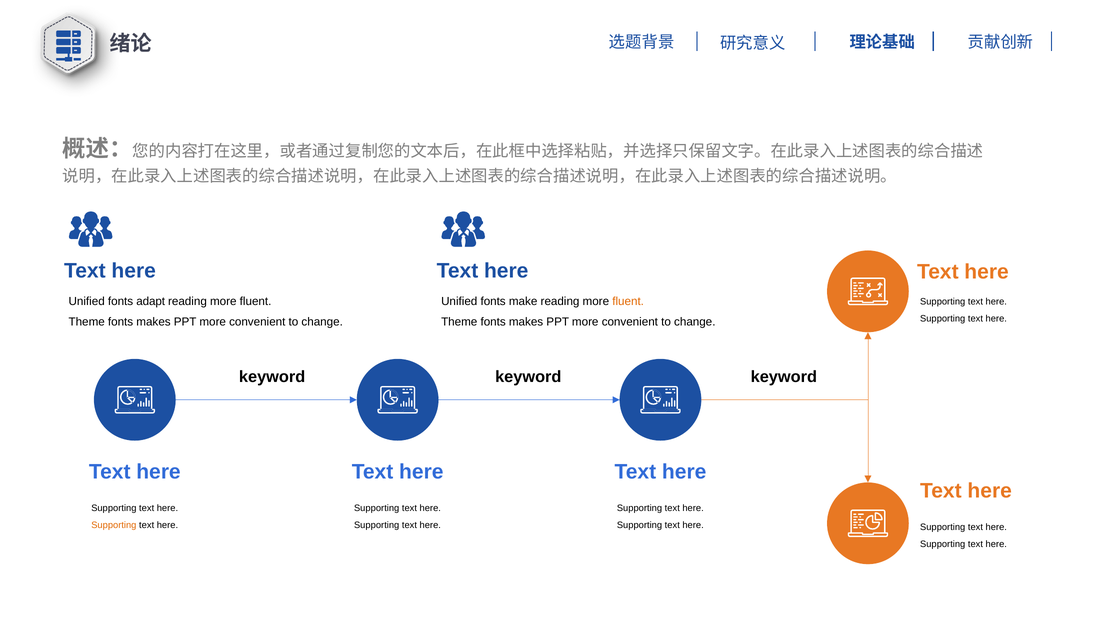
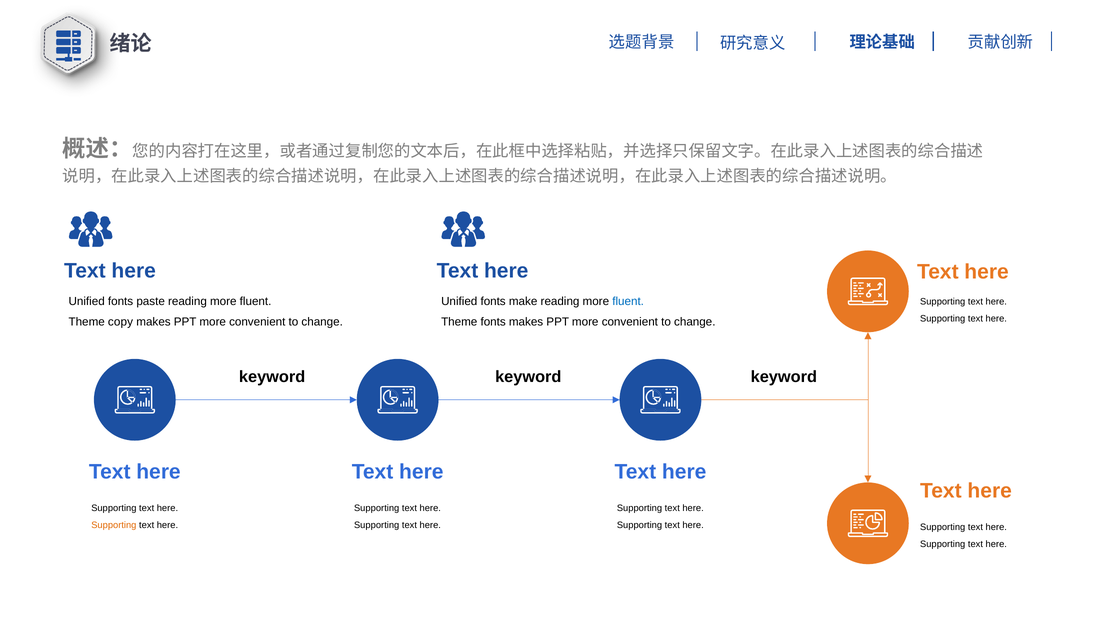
adapt: adapt -> paste (151, 301)
fluent colour: orange -> blue (628, 301)
fonts: fonts -> copy (120, 322)
